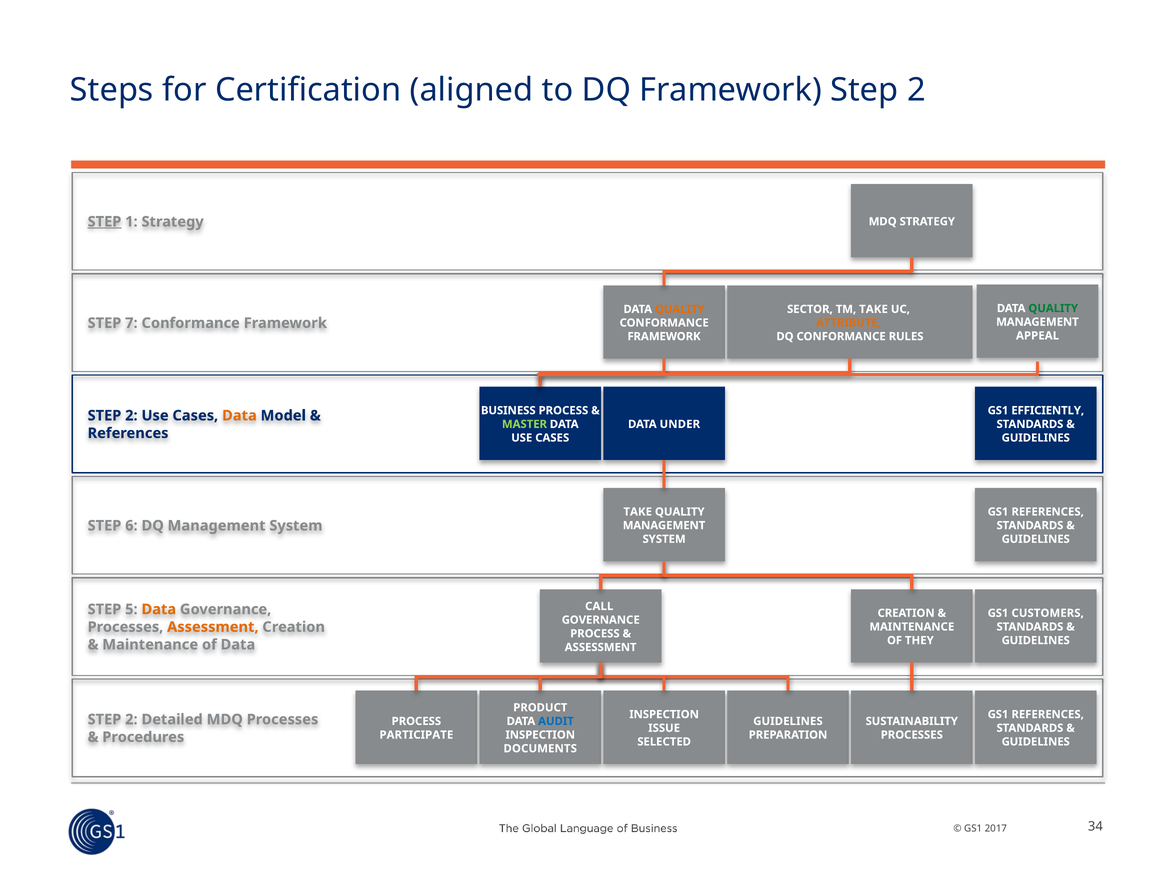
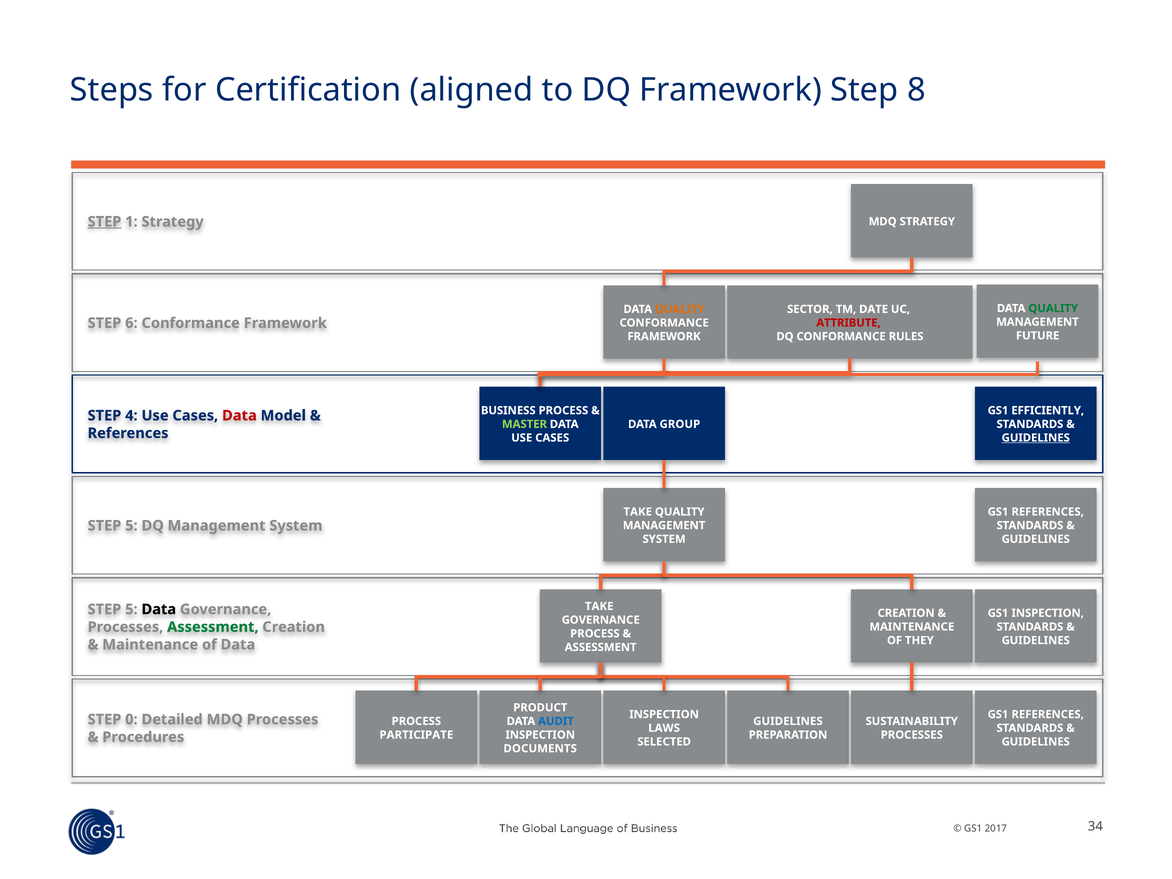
Framework Step 2: 2 -> 8 (916, 90)
TM TAKE: TAKE -> DATE (874, 309)
7: 7 -> 6 (131, 323)
ATTRIBUTE colour: orange -> red (849, 323)
APPEAL: APPEAL -> FUTURE (1038, 336)
2: 2 -> 4 (131, 416)
Data colour: orange -> red (239, 416)
UNDER: UNDER -> GROUP (680, 424)
GUIDELINES underline: none -> present (1036, 438)
6: 6 -> 5 (131, 526)
CALL: CALL -> TAKE (599, 606)
Data colour: orange -> black (159, 609)
GS1 CUSTOMERS: CUSTOMERS -> INSPECTION (1048, 613)
Assessment colour: orange -> green (213, 627)
2: 2 -> 0 (131, 719)
ISSUE: ISSUE -> LAWS (664, 728)
